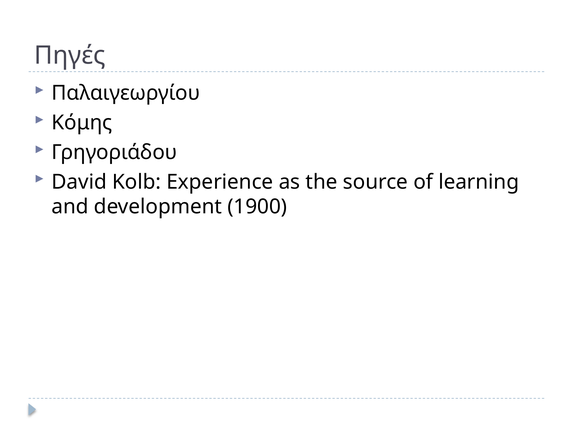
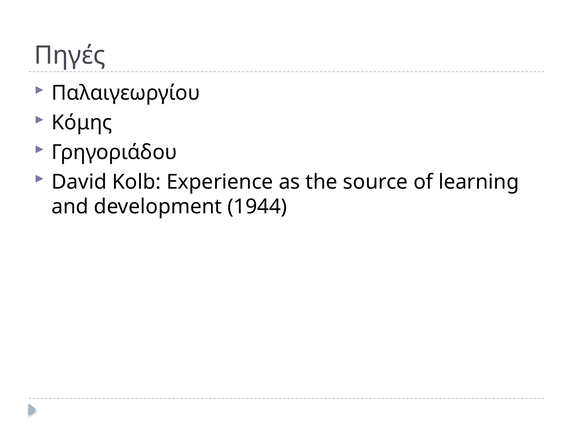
1900: 1900 -> 1944 (257, 207)
